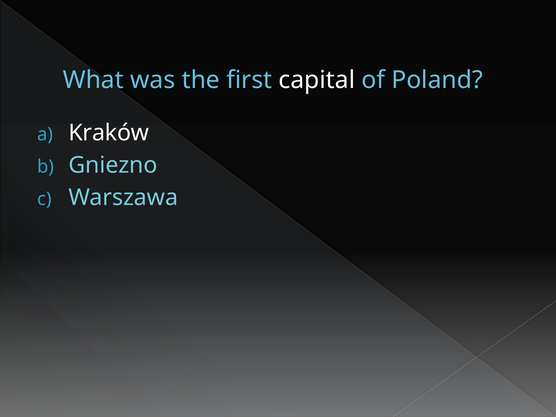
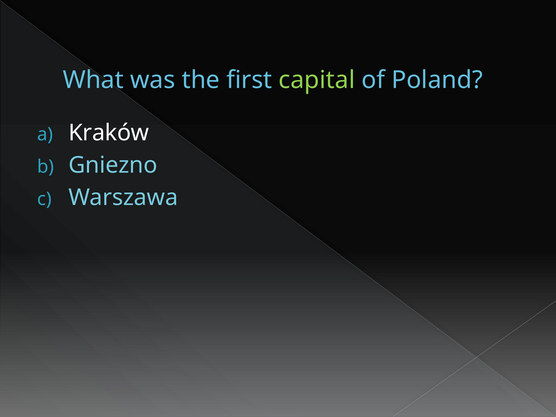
capital colour: white -> light green (317, 80)
